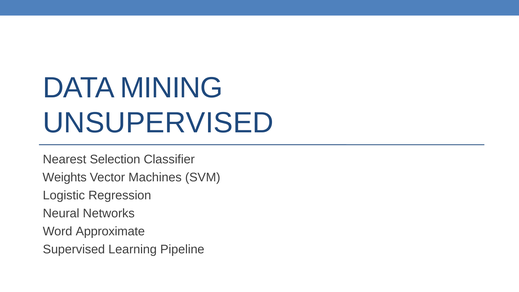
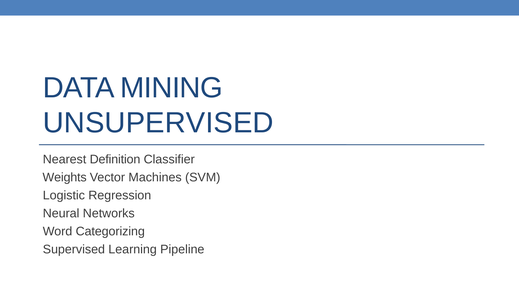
Selection: Selection -> Definition (115, 159)
Approximate: Approximate -> Categorizing (110, 231)
